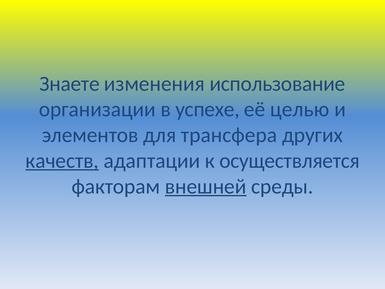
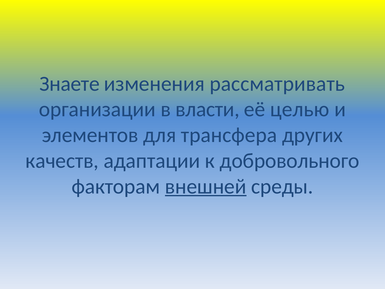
использование: использование -> рассматривать (277, 84)
успехе: успехе -> власти (207, 109)
качеств underline: present -> none (62, 161)
осуществляется: осуществляется -> добровольного (290, 161)
